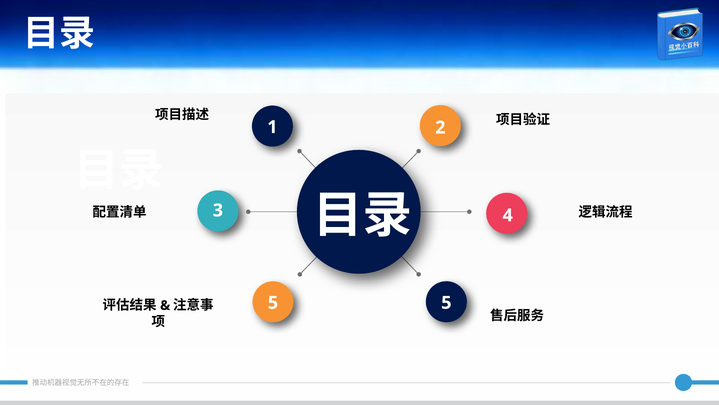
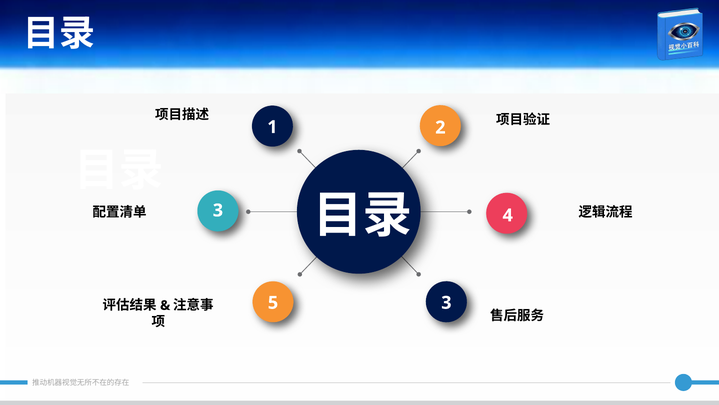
5 5: 5 -> 3 (446, 302)
